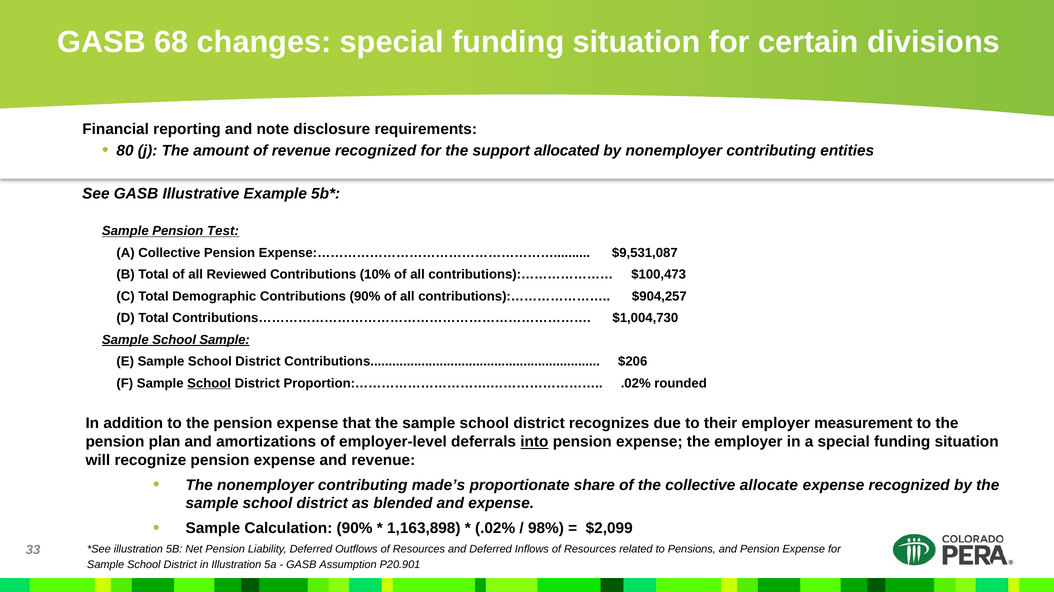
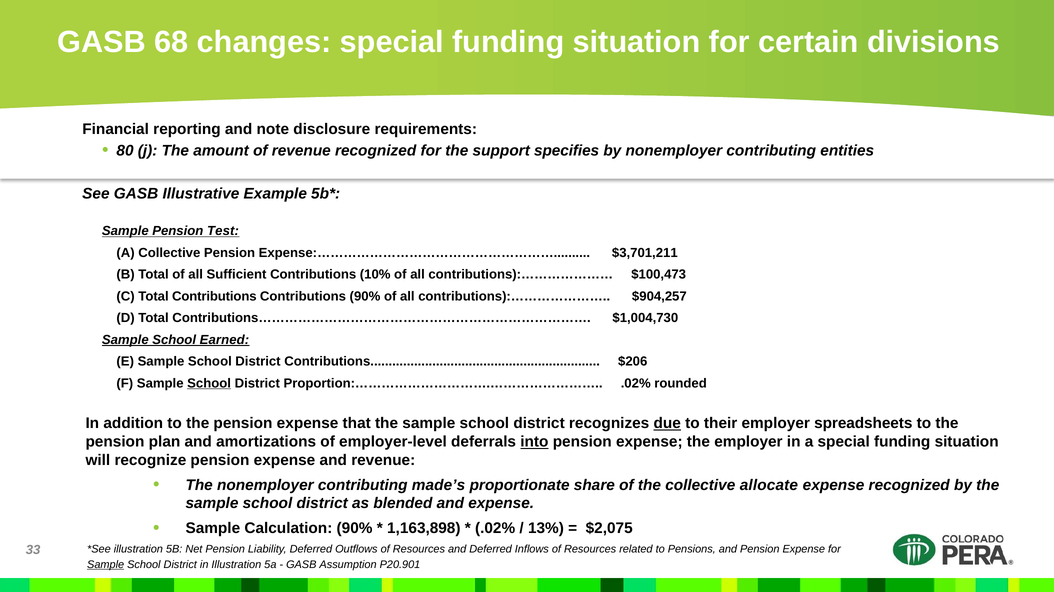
allocated: allocated -> specifies (567, 151)
$9,531,087: $9,531,087 -> $3,701,211 (645, 253)
Reviewed: Reviewed -> Sufficient (237, 275)
Total Demographic: Demographic -> Contributions (214, 296)
School Sample: Sample -> Earned (224, 340)
due underline: none -> present (667, 423)
measurement: measurement -> spreadsheets (863, 423)
98%: 98% -> 13% (546, 528)
$2,099: $2,099 -> $2,075 (609, 528)
Sample underline: none -> present (106, 565)
